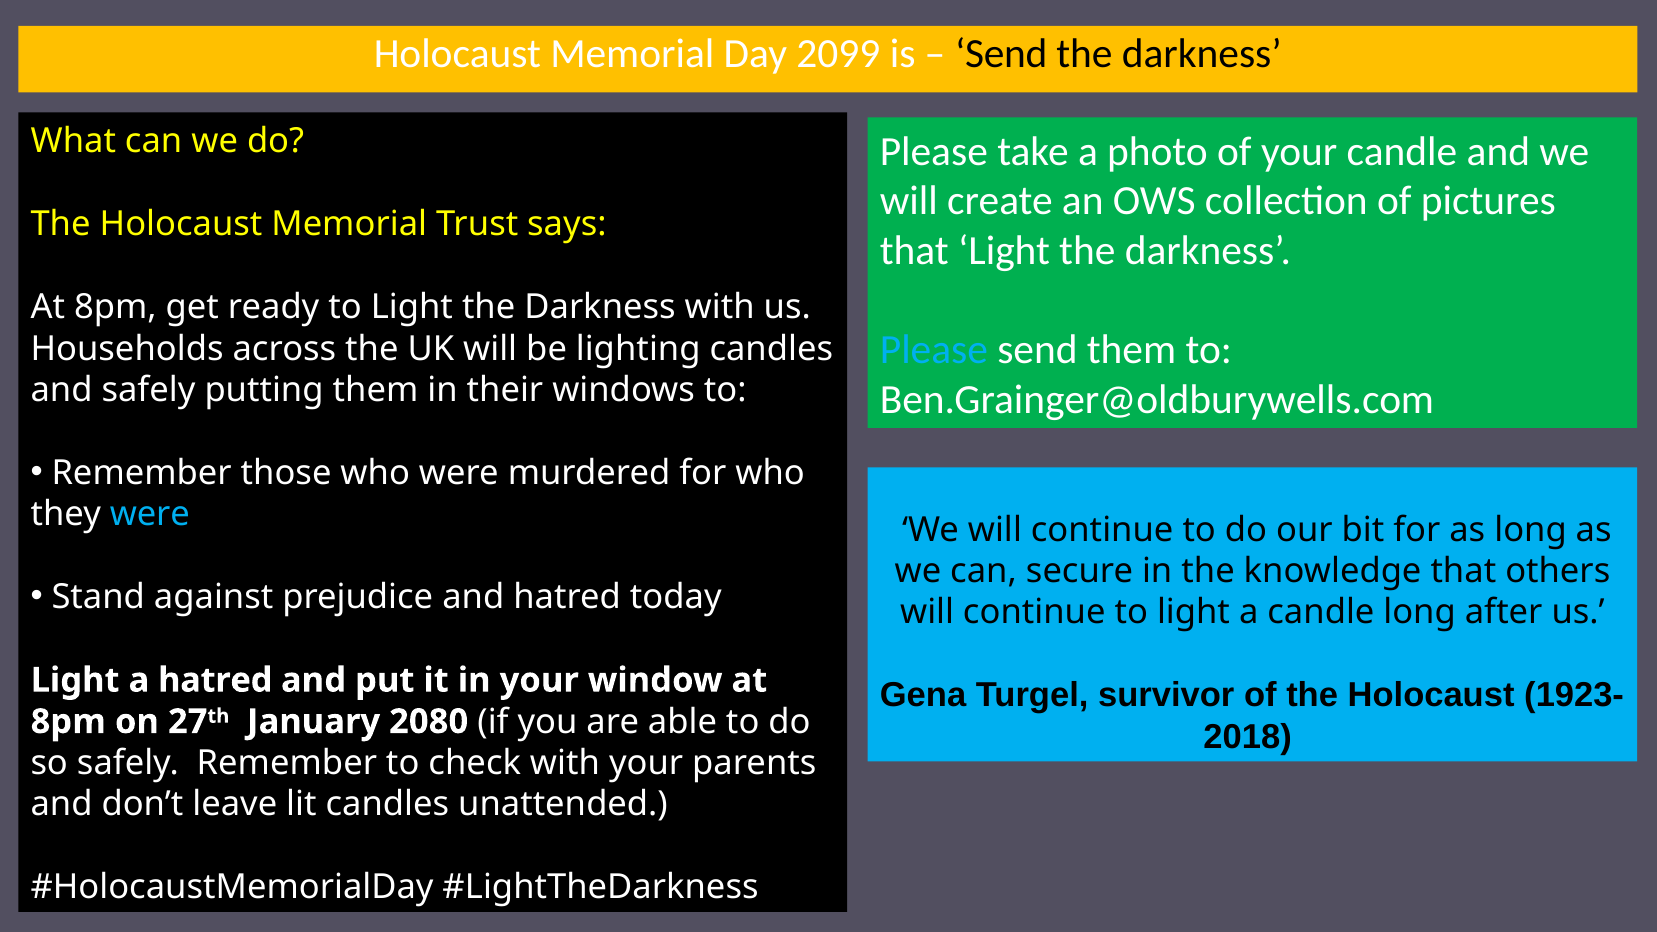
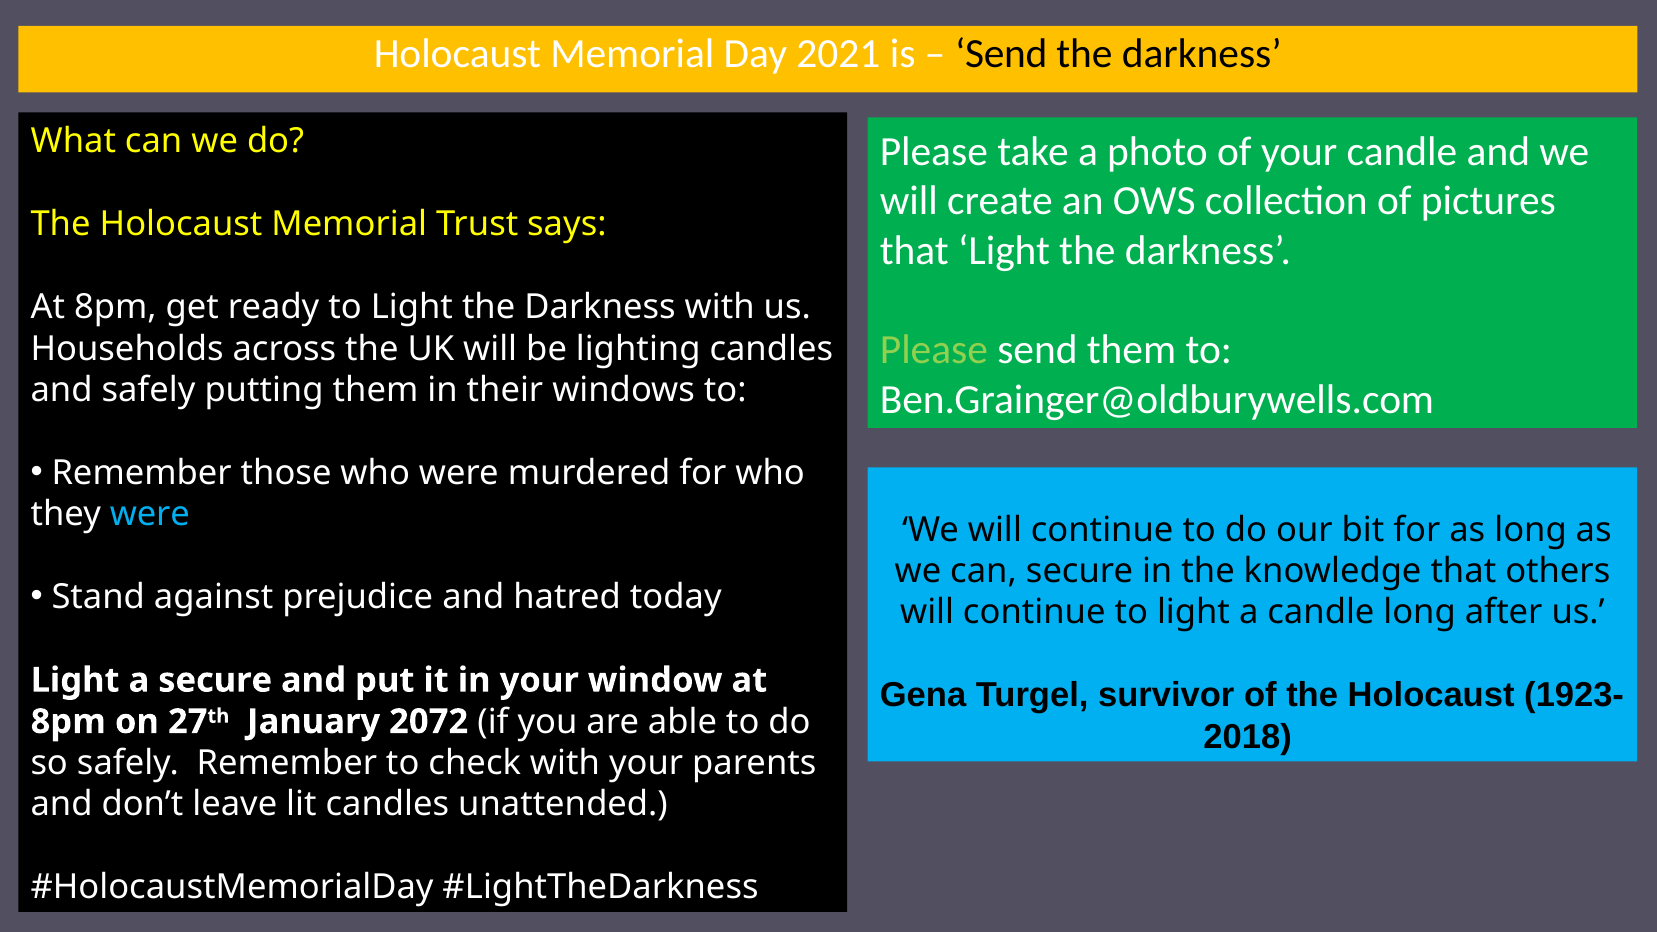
2099: 2099 -> 2021 (838, 54)
Please colour: light blue -> light green (934, 350)
a hatred: hatred -> secure (215, 680)
2080: 2080 -> 2072 (429, 722)
